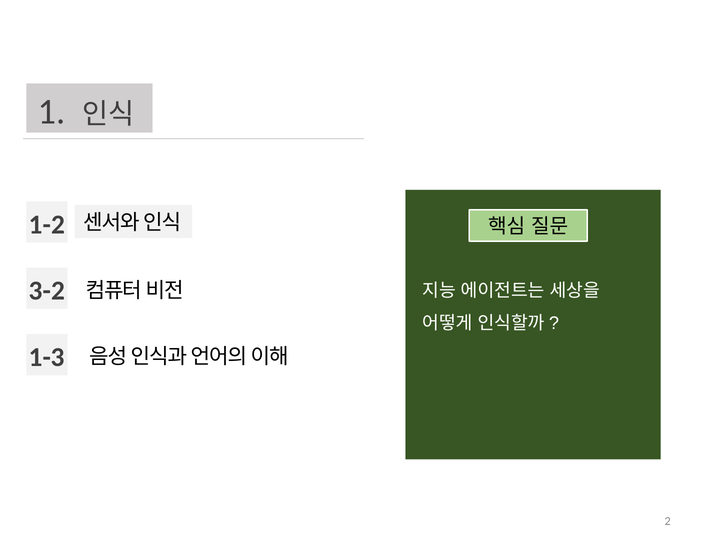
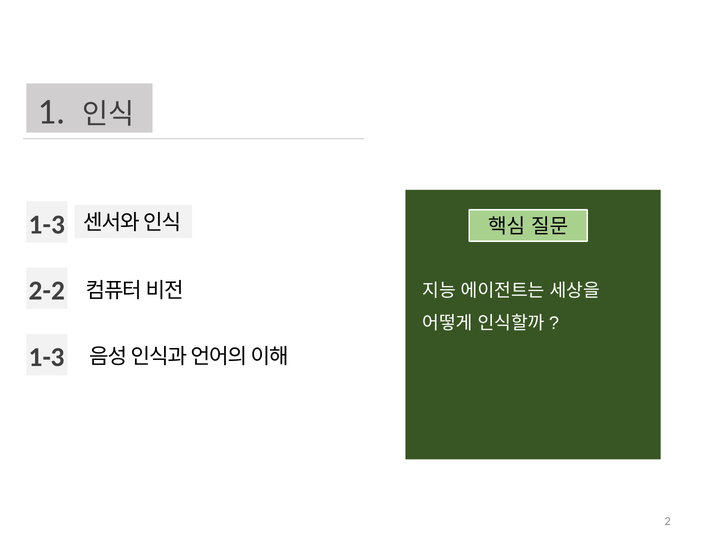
1-2: 1-2 -> 1-3 (47, 225)
3-2: 3-2 -> 2-2 (47, 291)
